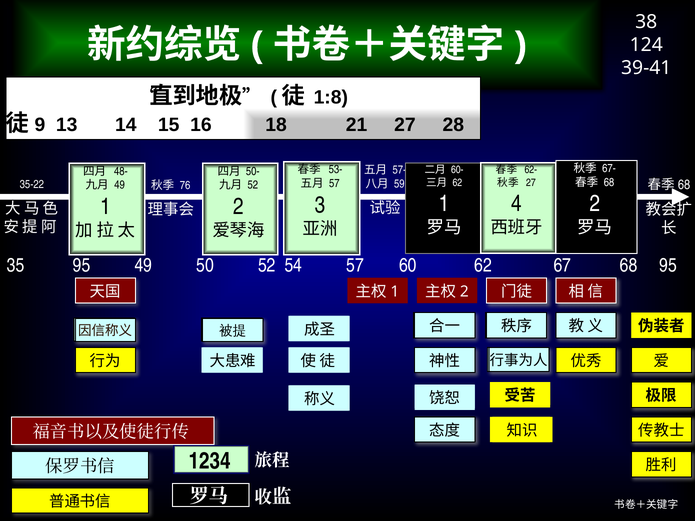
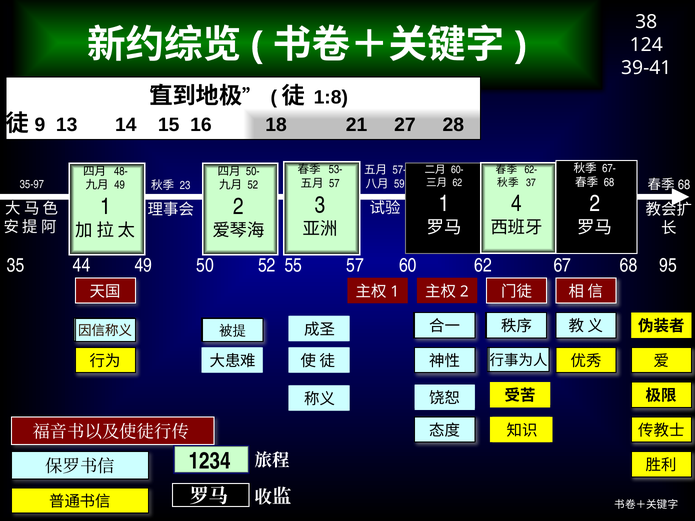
27: 27 -> 37 (531, 183)
35-22: 35-22 -> 35-97 (32, 184)
76: 76 -> 23 (185, 185)
35 95: 95 -> 44 (82, 265)
54: 54 -> 55 (293, 265)
